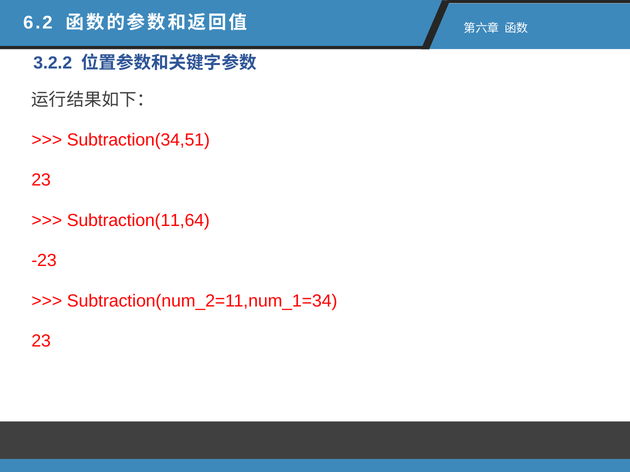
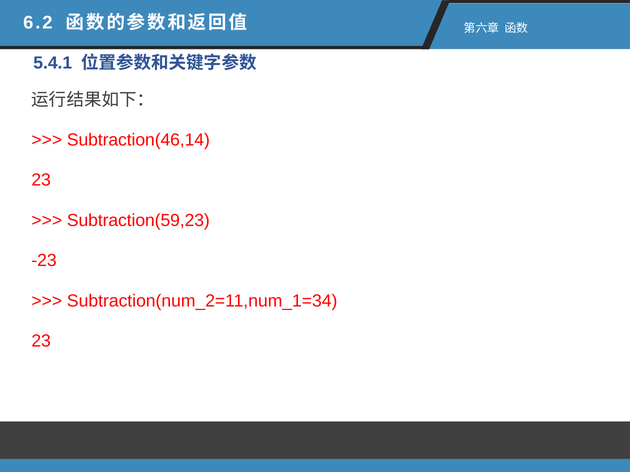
3.2.2: 3.2.2 -> 5.4.1 (53, 63)
Subtraction(34,51: Subtraction(34,51 -> Subtraction(46,14 (138, 140)
Subtraction(11,64: Subtraction(11,64 -> Subtraction(59,23 (138, 221)
